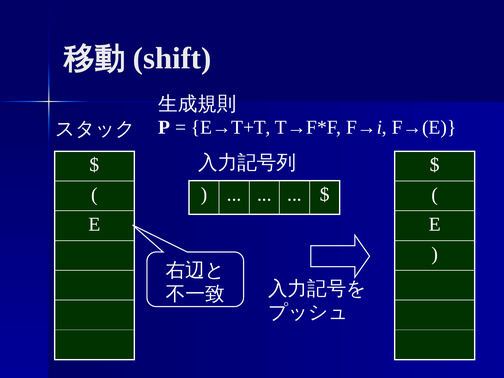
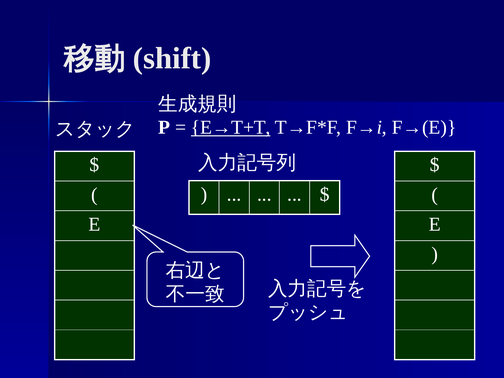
E→T+T underline: none -> present (231, 127)
